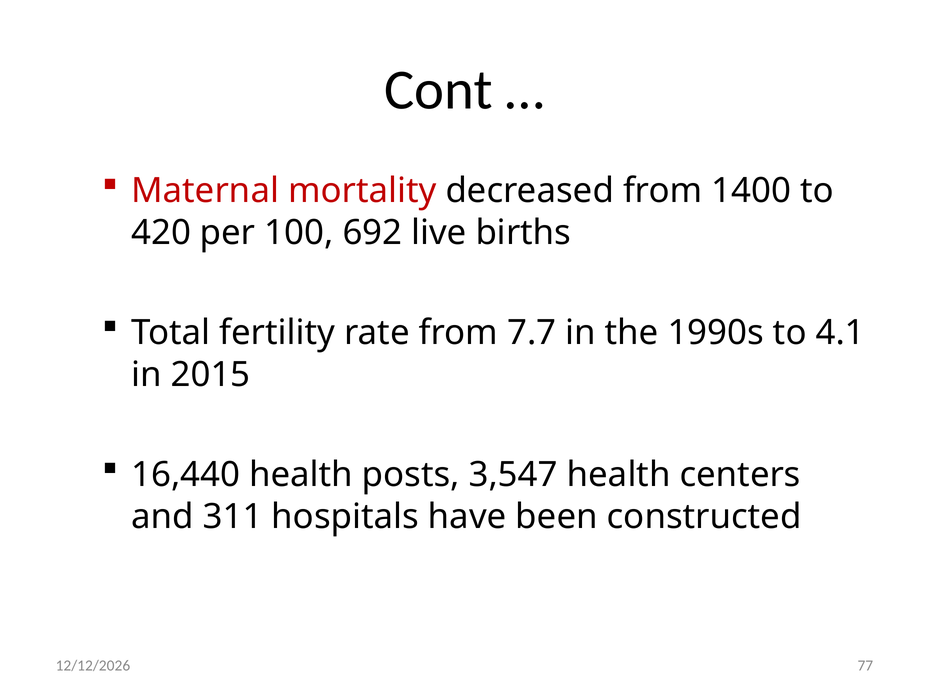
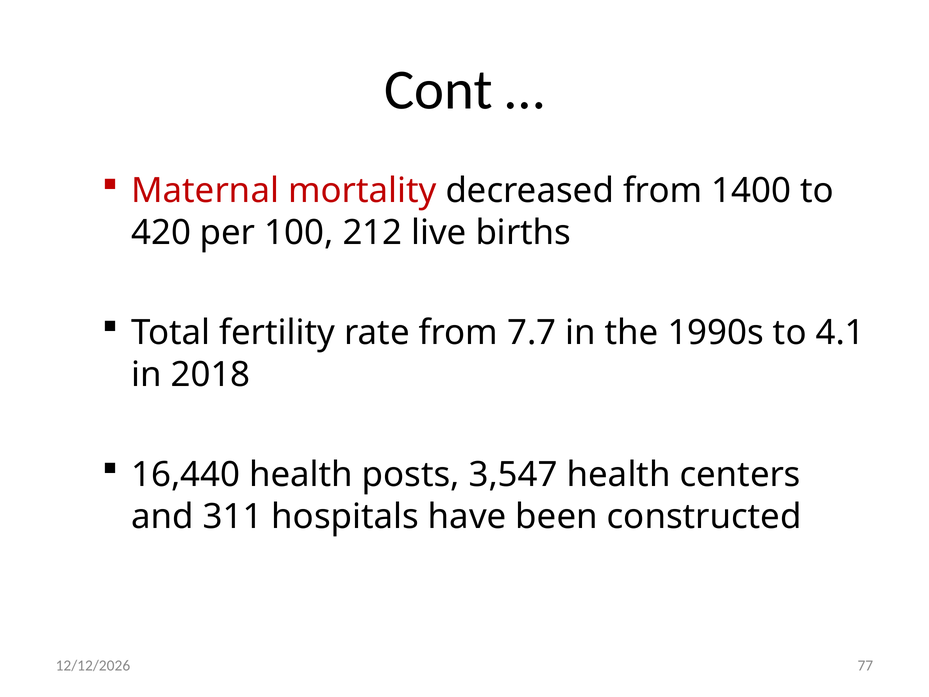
692: 692 -> 212 (372, 232)
2015: 2015 -> 2018 (211, 374)
